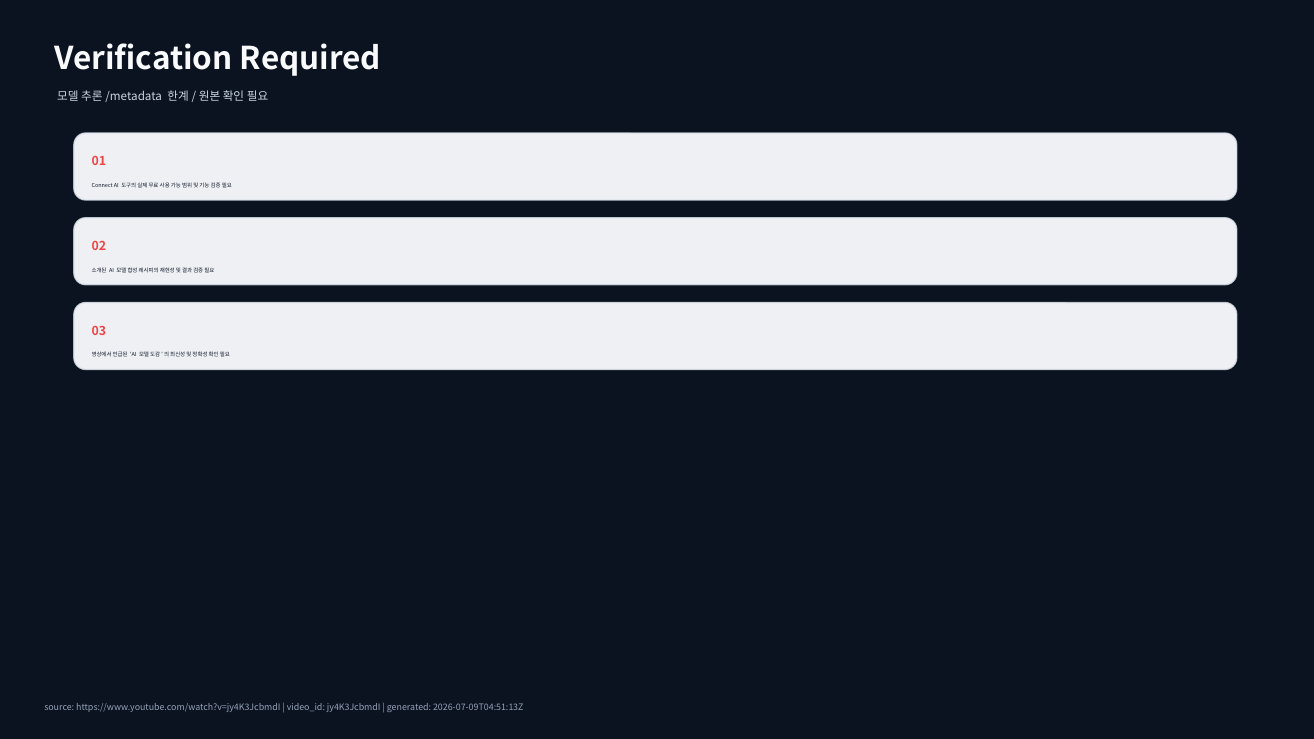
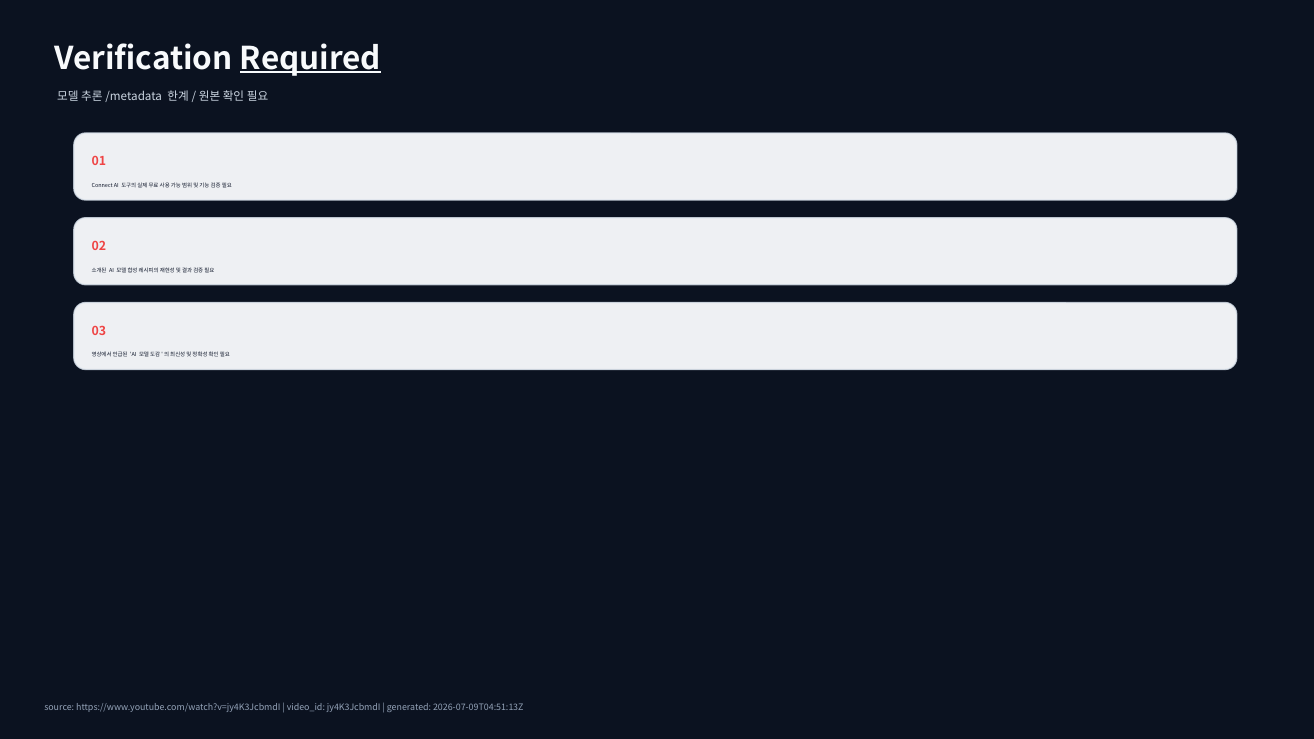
Required underline: none -> present (311, 59)
